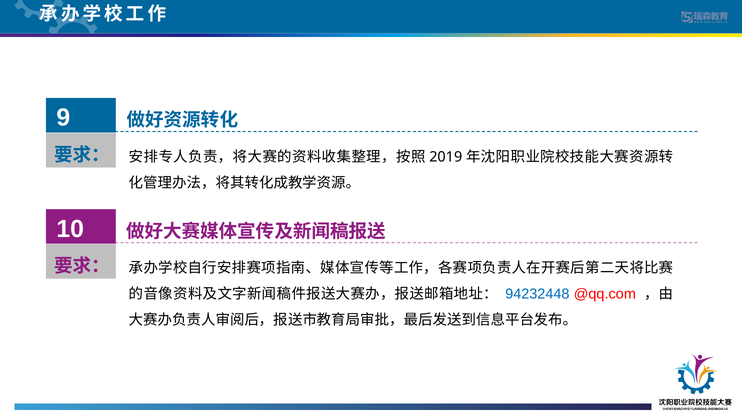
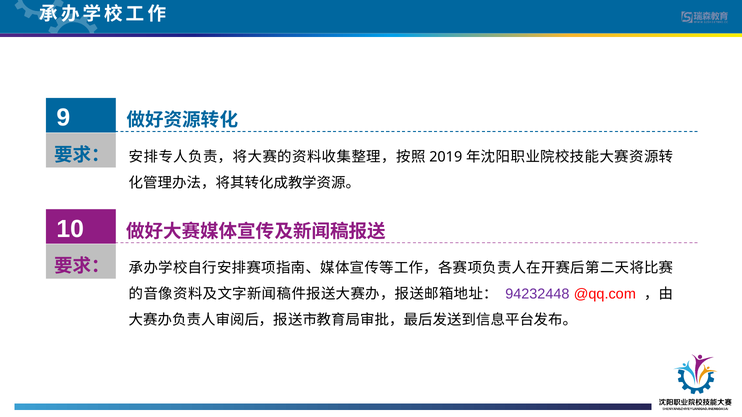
94232448 colour: blue -> purple (537, 294)
